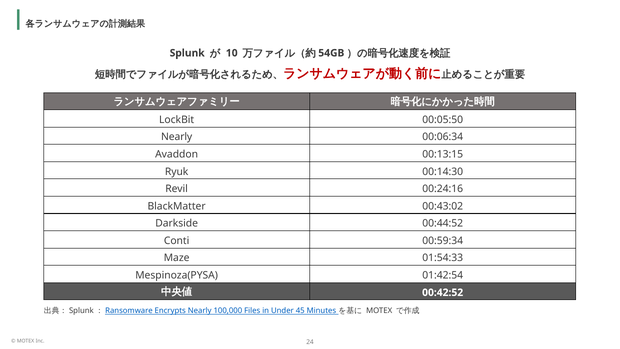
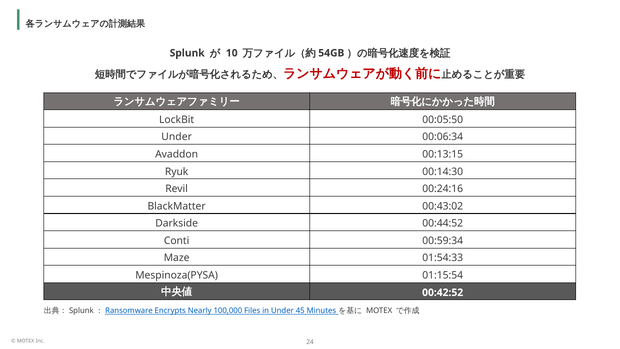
Nearly: Nearly -> Under (177, 137)
01:42:54: 01:42:54 -> 01:15:54 (443, 275)
